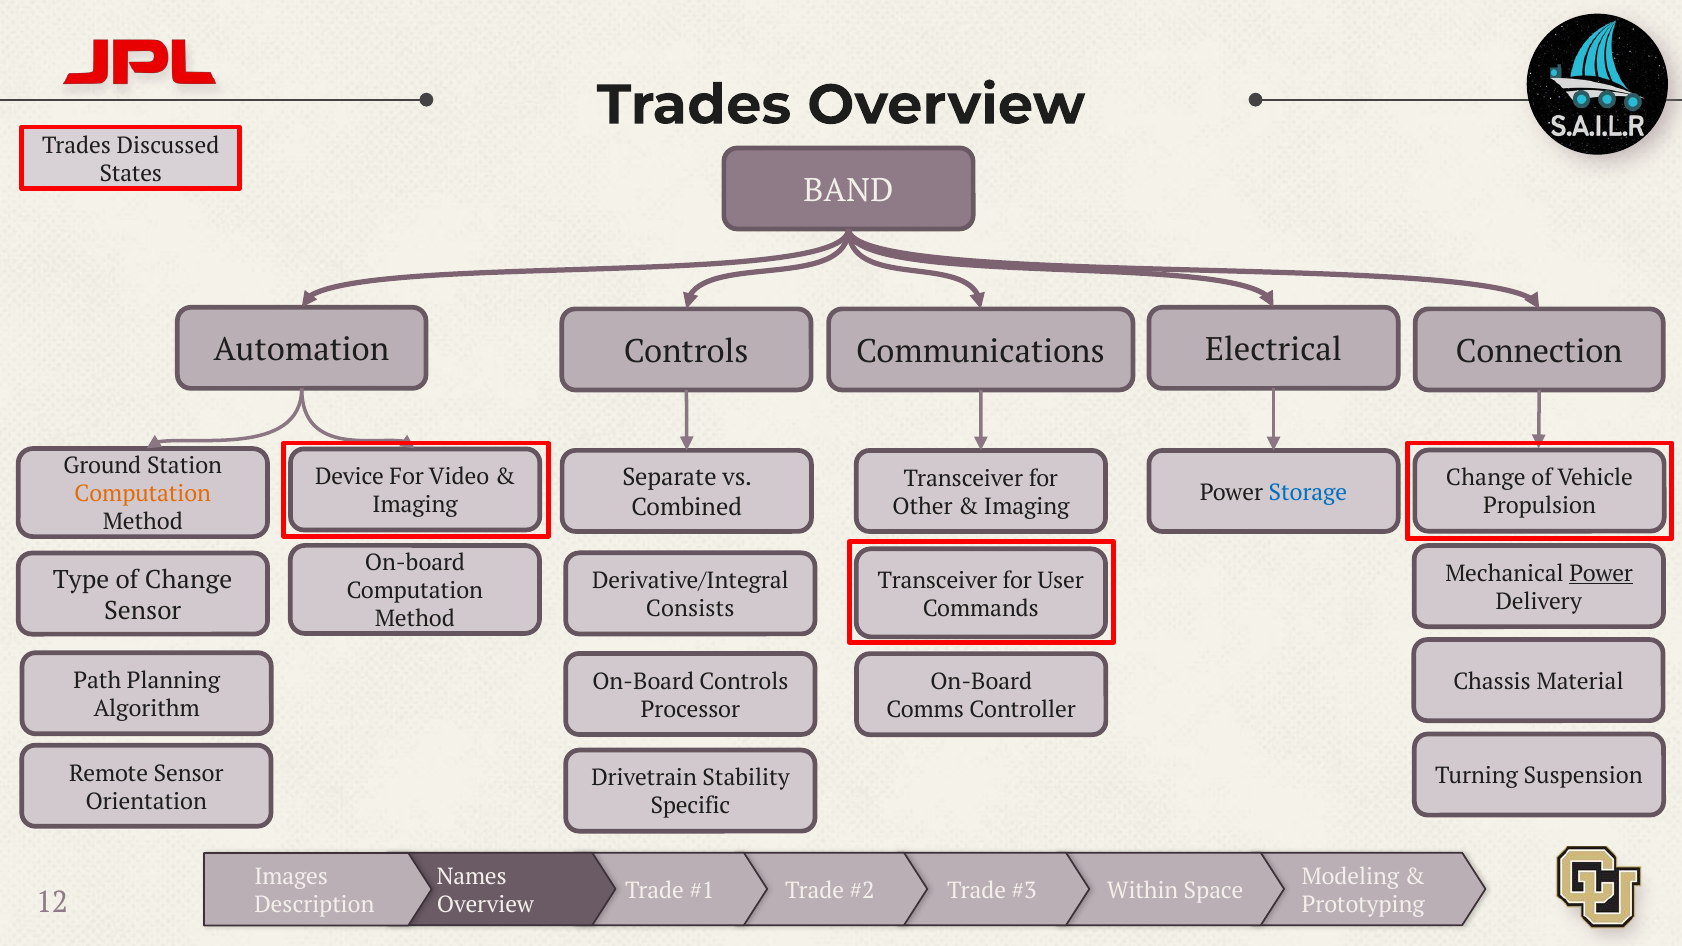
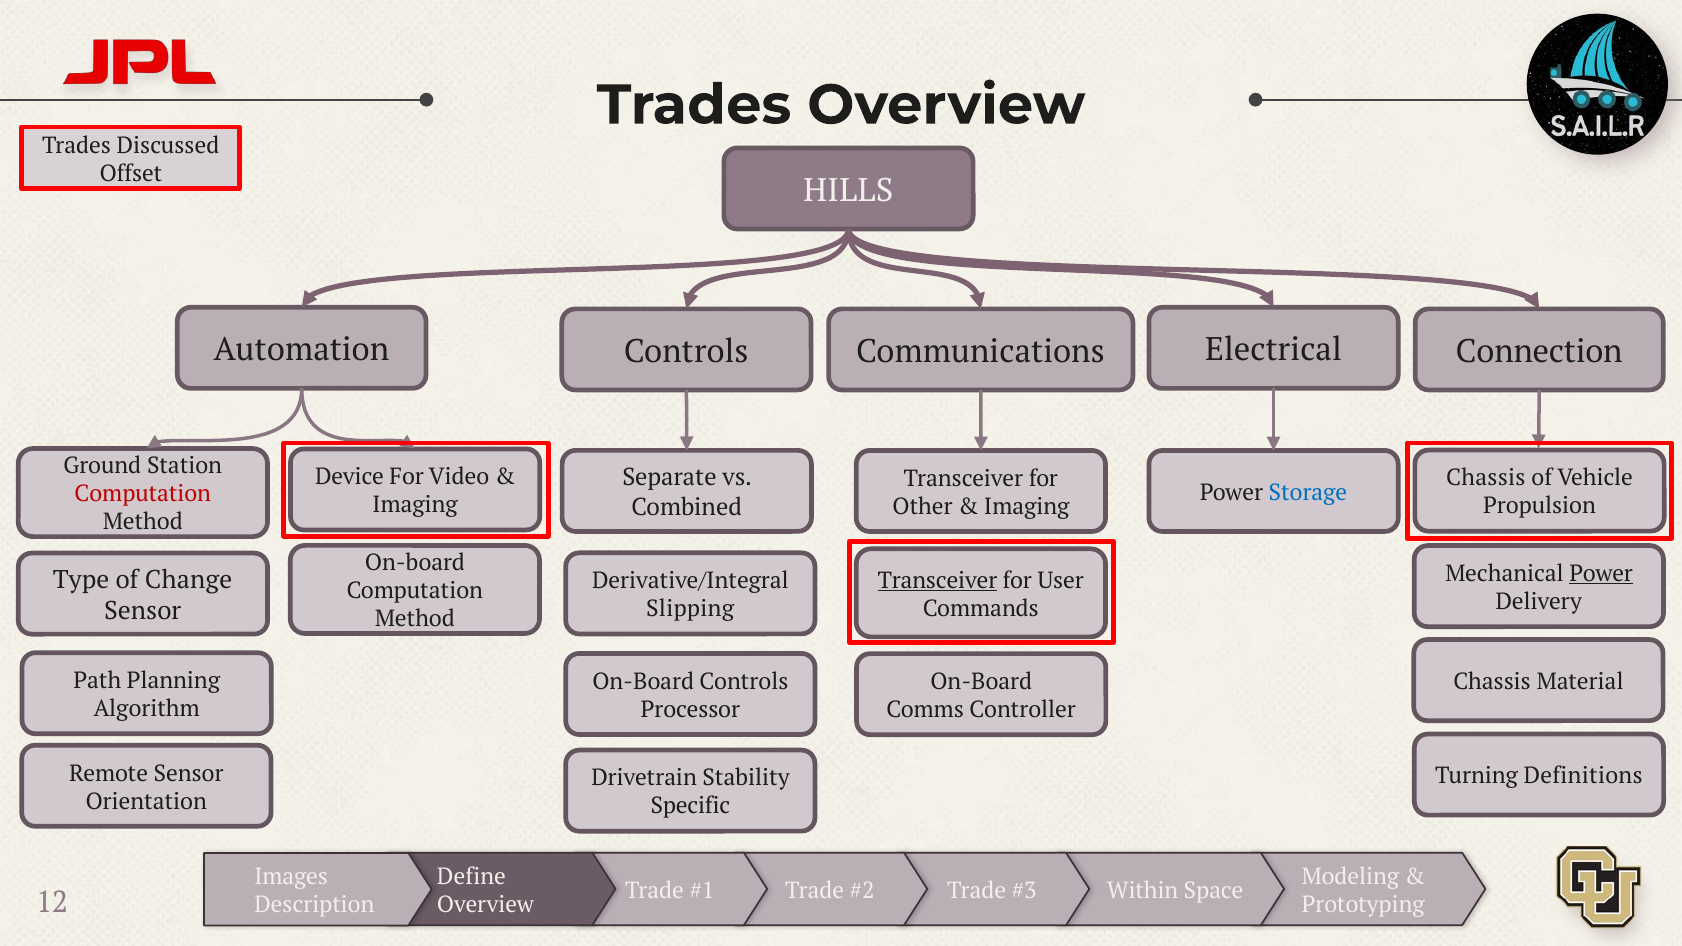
States: States -> Offset (131, 173)
BAND: BAND -> HILLS (848, 191)
Change: Change -> Chassis (1486, 478)
Computation colour: orange -> red (143, 494)
Transceiver underline: none -> present (937, 580)
Consists: Consists -> Slipping (690, 609)
Suspension: Suspension -> Definitions (1583, 776)
Names: Names -> Define (471, 877)
